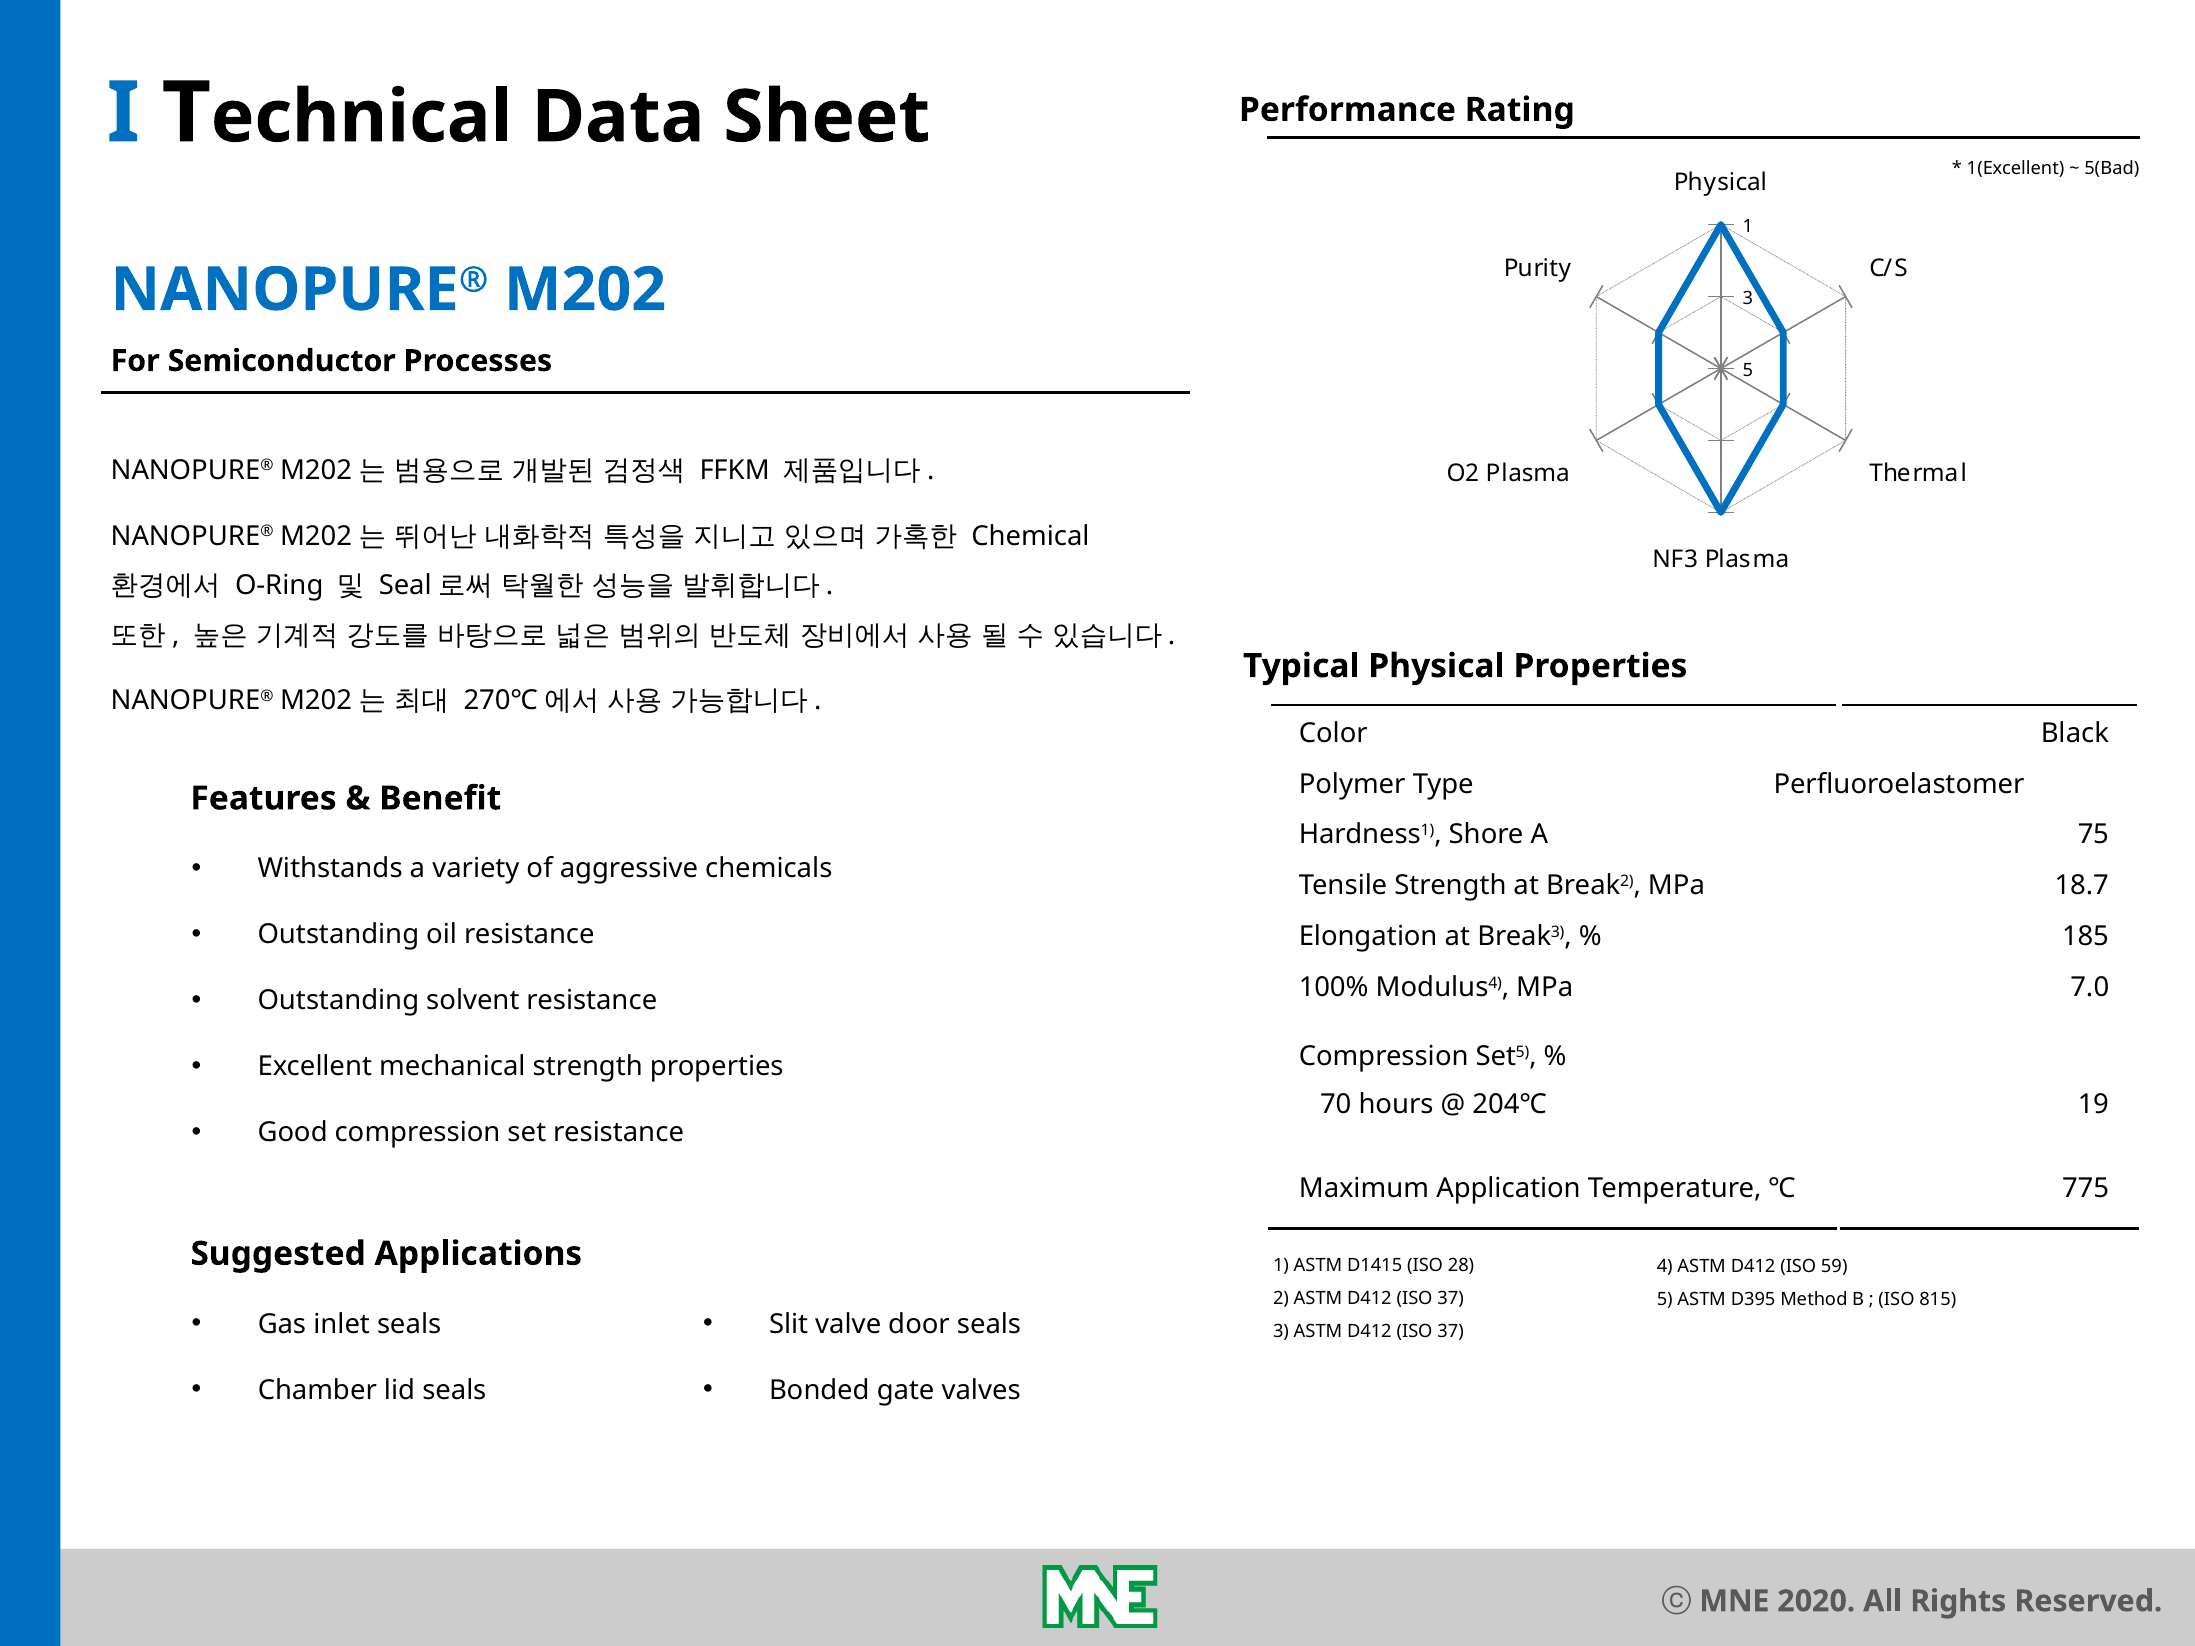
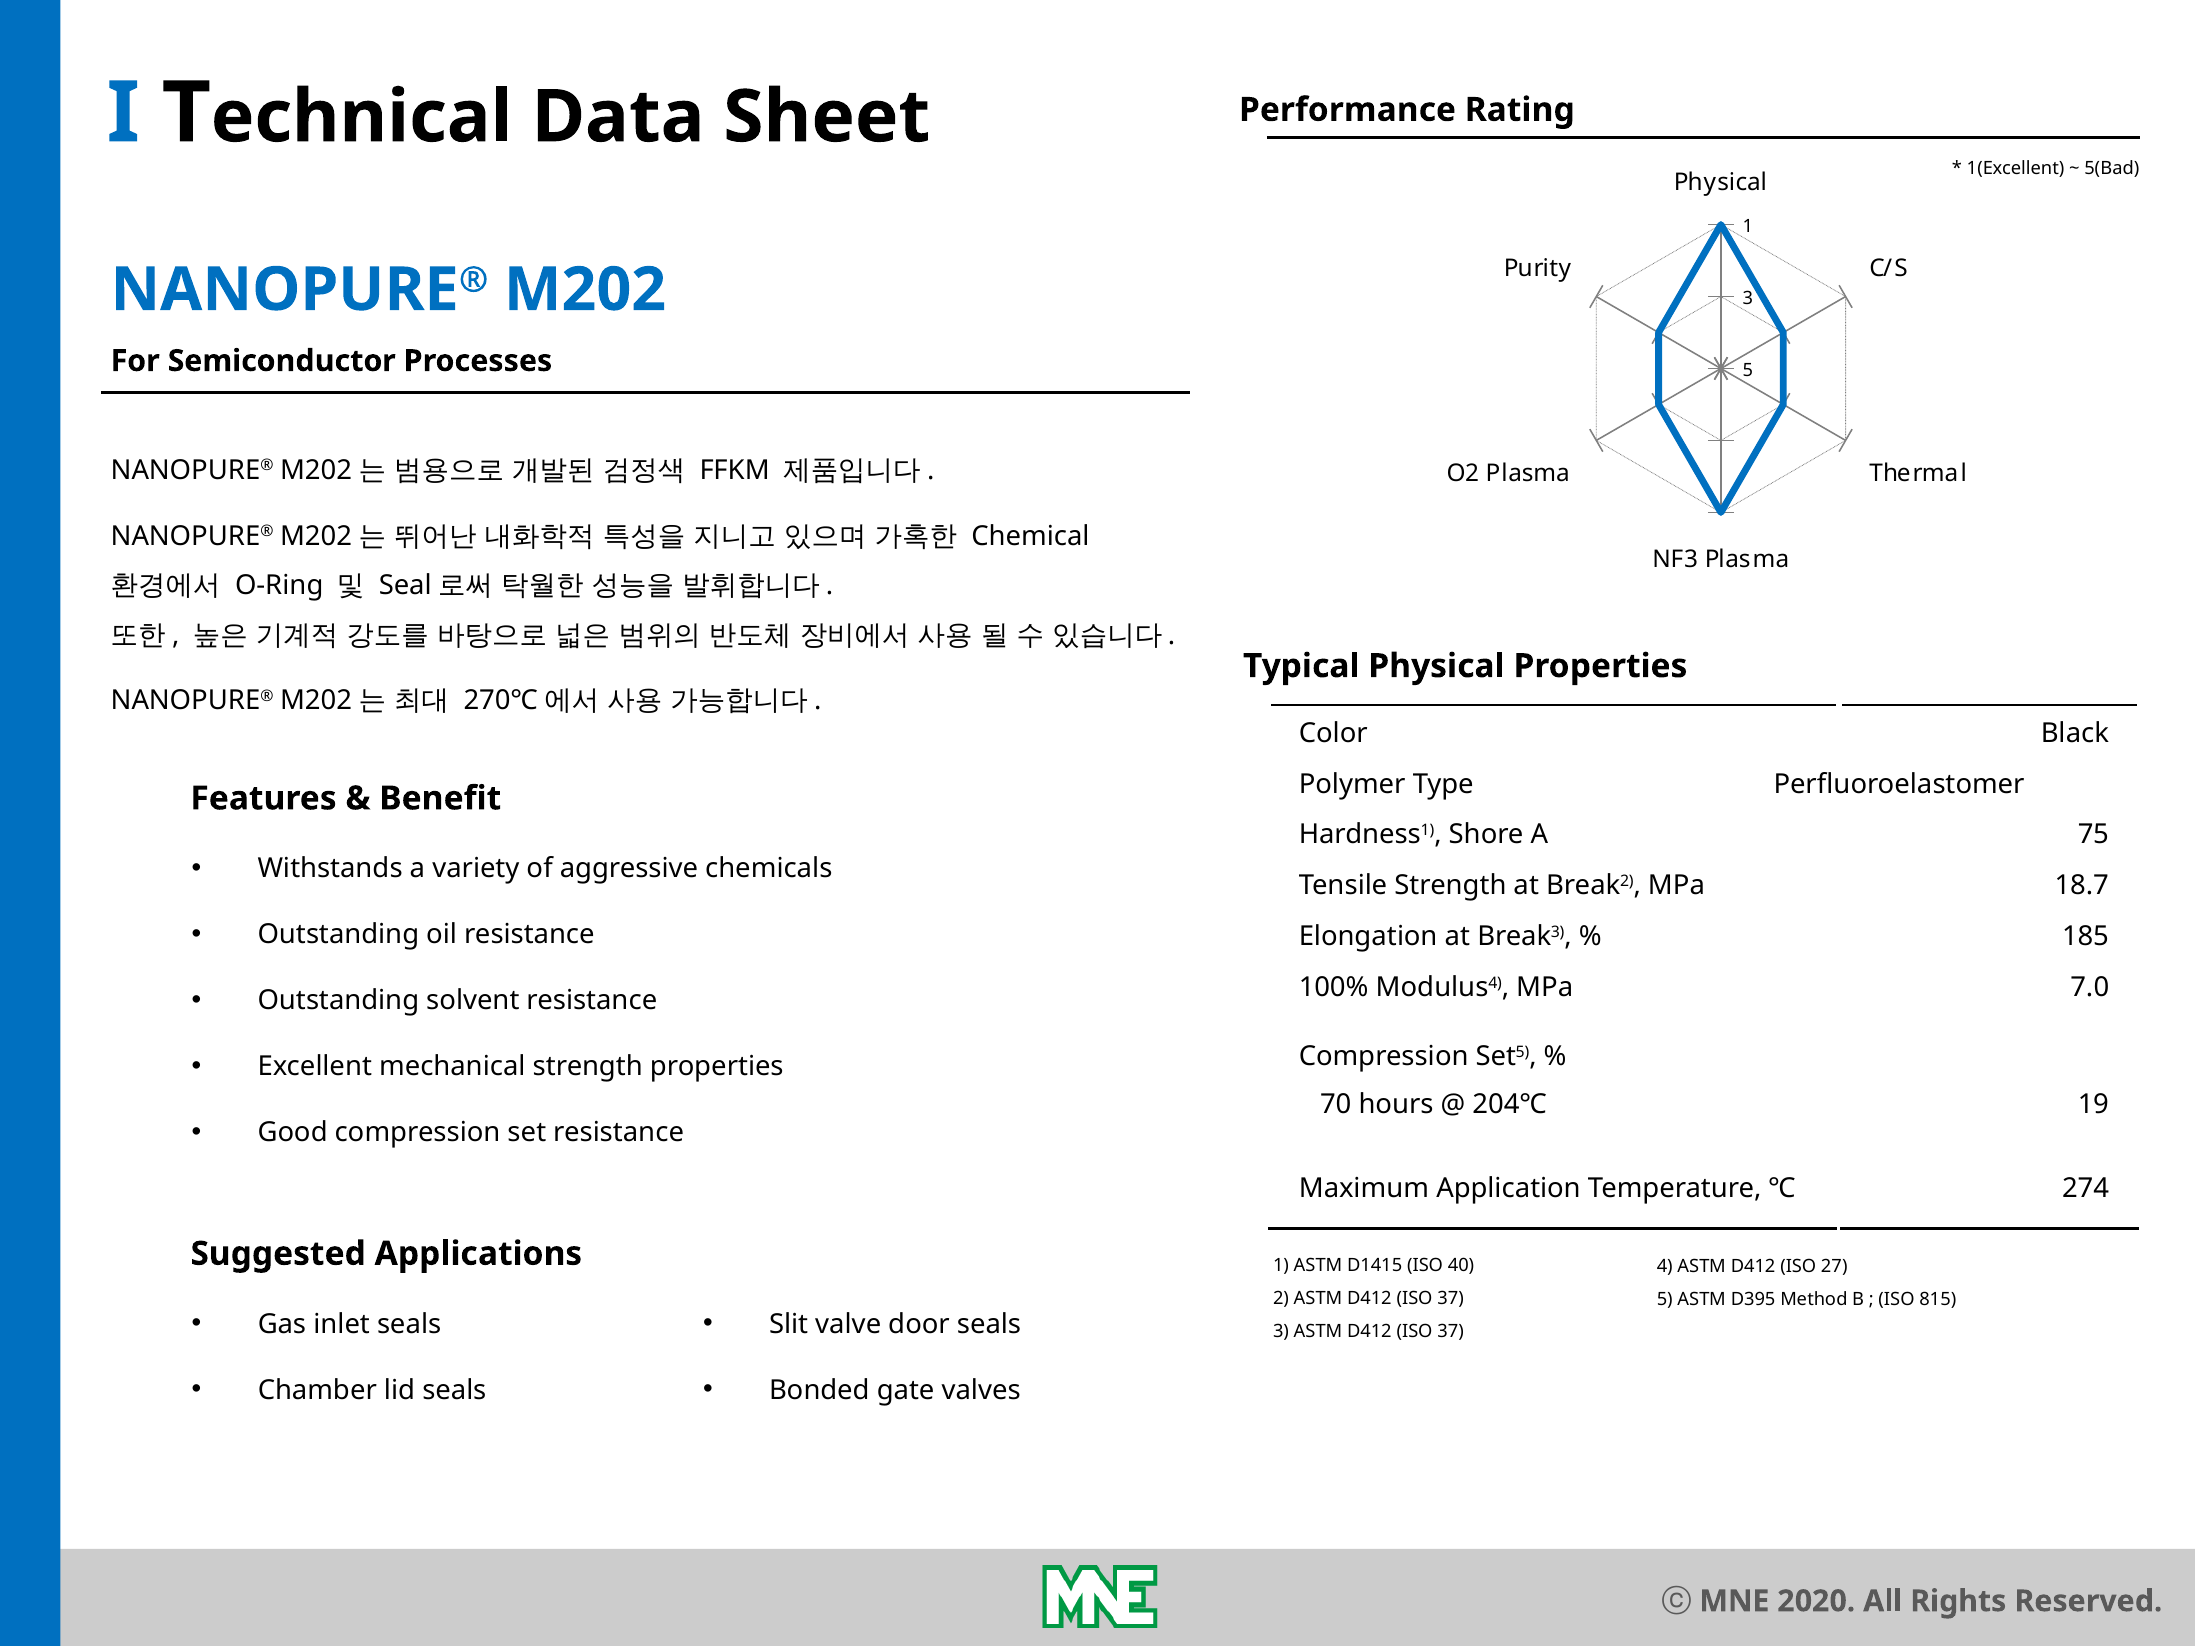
775: 775 -> 274 (2086, 1188)
28: 28 -> 40 (1461, 1266)
59: 59 -> 27 (1834, 1267)
